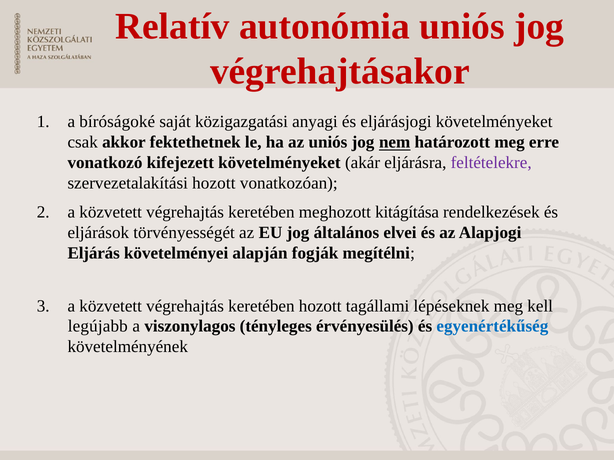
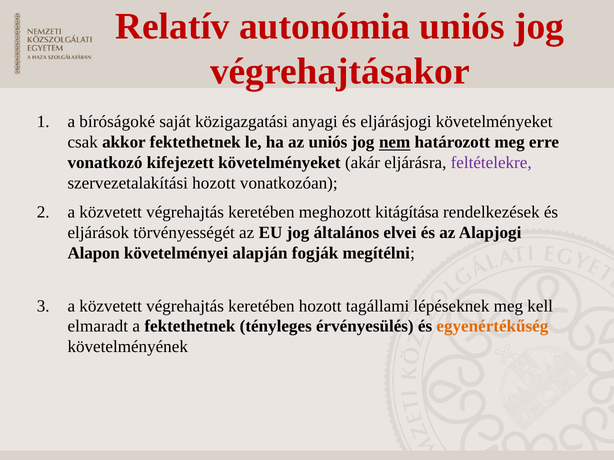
Eljárás: Eljárás -> Alapon (94, 253)
legújabb: legújabb -> elmaradt (98, 327)
a viszonylagos: viszonylagos -> fektethetnek (190, 327)
egyenértékűség colour: blue -> orange (492, 327)
